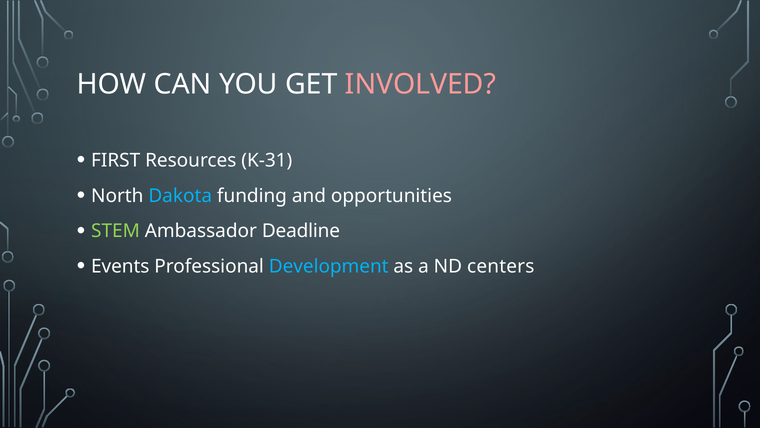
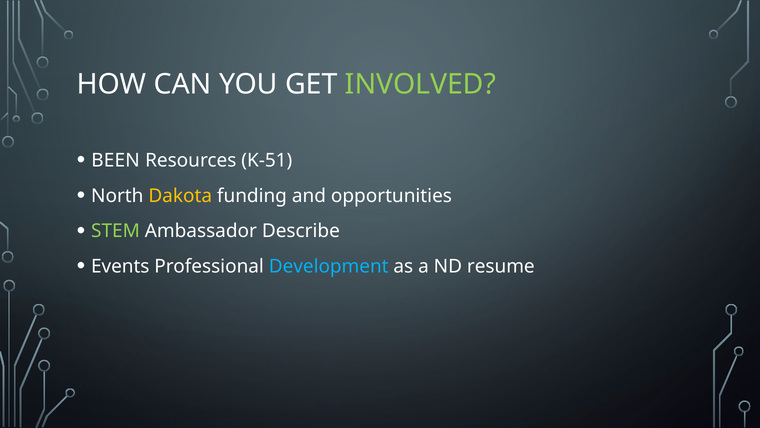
INVOLVED colour: pink -> light green (420, 84)
FIRST: FIRST -> BEEN (116, 160)
K-31: K-31 -> K-51 (267, 160)
Dakota colour: light blue -> yellow (180, 196)
Deadline: Deadline -> Describe (301, 231)
centers: centers -> resume (501, 266)
